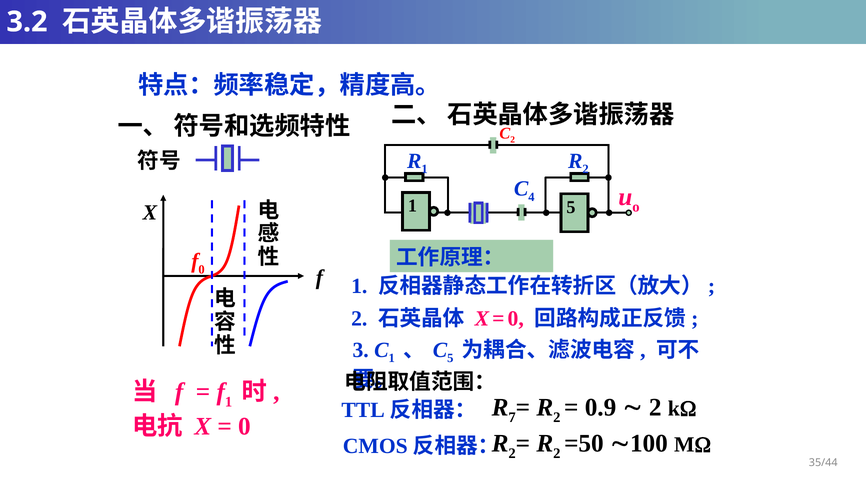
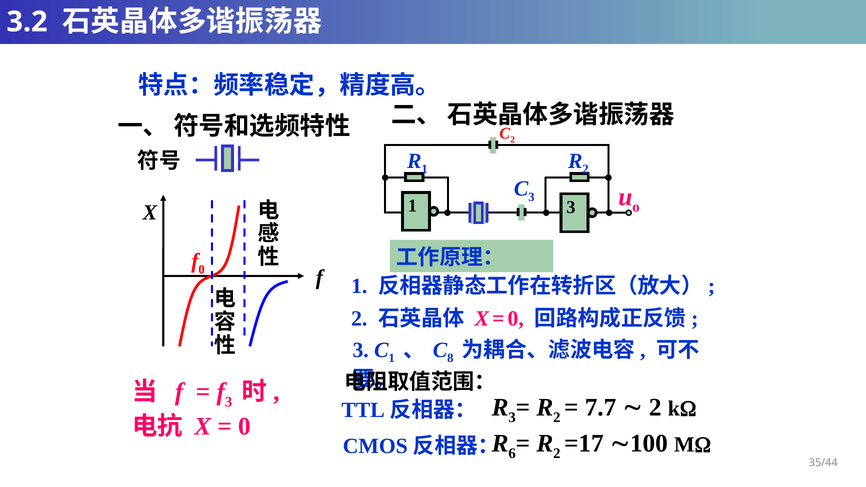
4: 4 -> 3 (531, 197)
1 5: 5 -> 3 (571, 207)
5: 5 -> 8 (450, 358)
f 1: 1 -> 3 (229, 402)
7: 7 -> 3 (512, 417)
0.9: 0.9 -> 7.7 (601, 408)
2: 2 -> 6 (512, 454)
=50: =50 -> =17 (584, 444)
